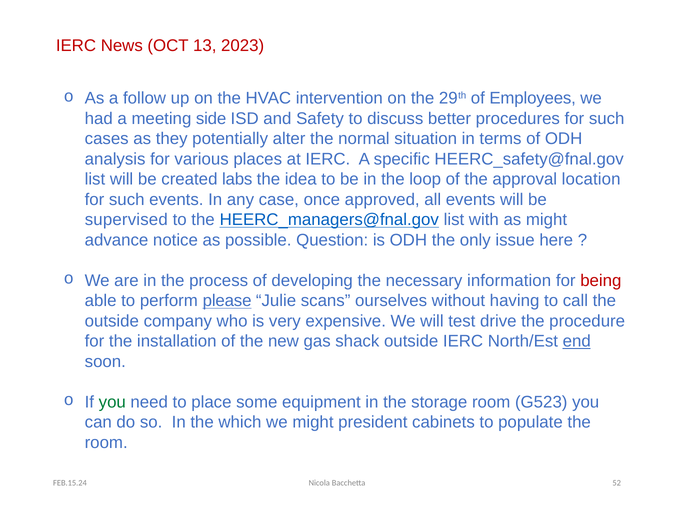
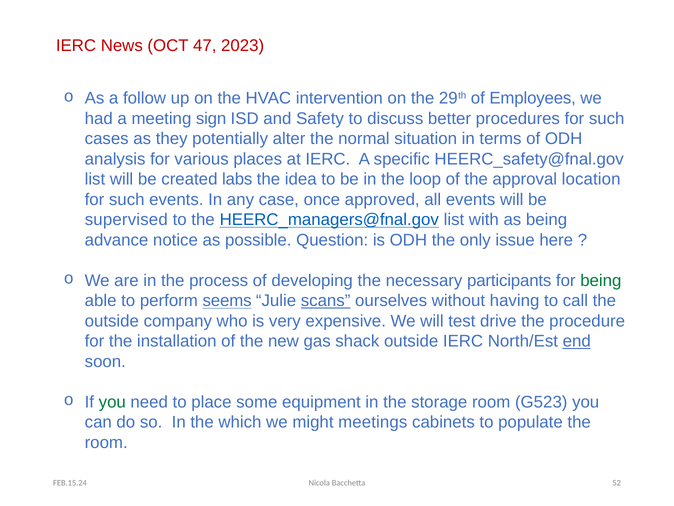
13: 13 -> 47 (205, 46)
side: side -> sign (211, 118)
as might: might -> being (547, 220)
information: information -> participants (509, 280)
being colour: red -> green (601, 280)
please: please -> seems (227, 300)
scans underline: none -> present (326, 300)
president: president -> meetings (373, 422)
